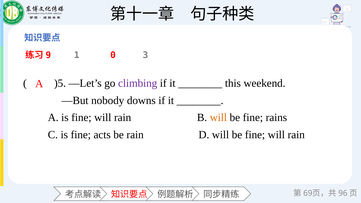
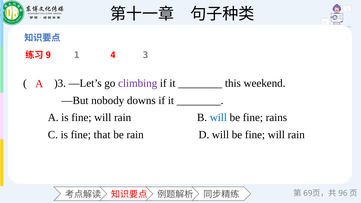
0: 0 -> 4 (113, 55)
)5: )5 -> )3 (60, 83)
will colour: orange -> blue (218, 118)
acts: acts -> that (102, 135)
